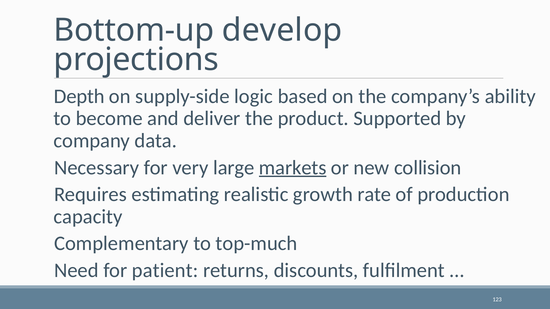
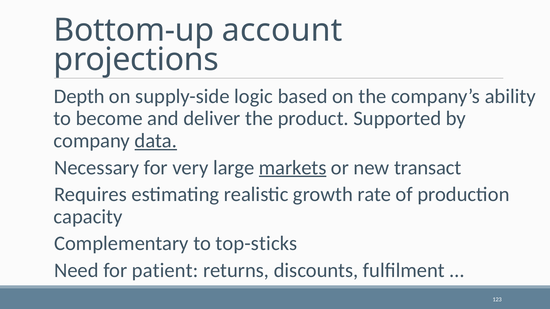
develop: develop -> account (282, 30)
data underline: none -> present (156, 141)
collision: collision -> transact (428, 168)
top-much: top-much -> top-sticks (256, 244)
